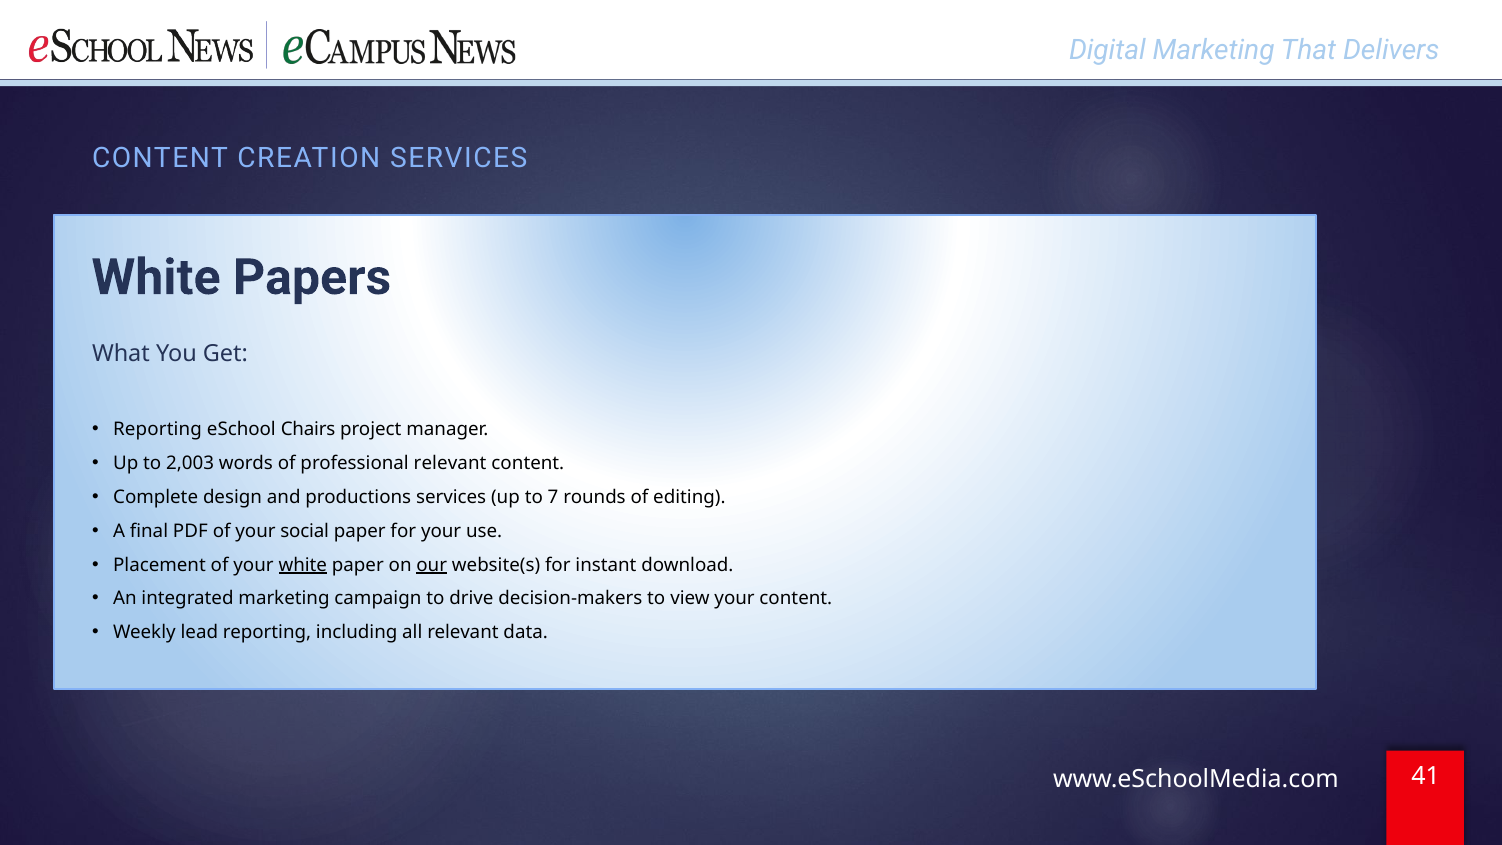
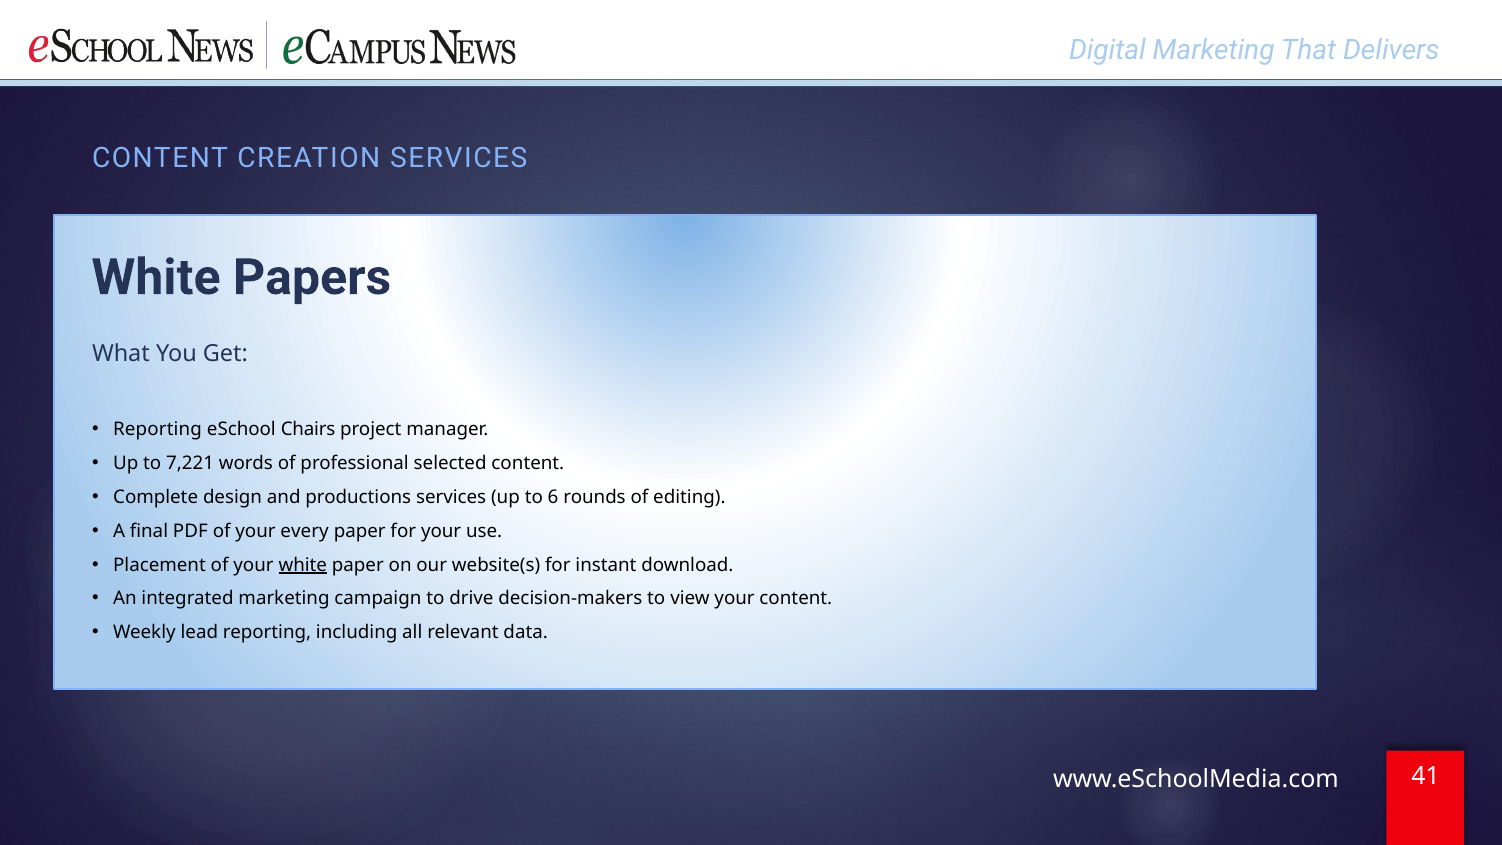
2,003: 2,003 -> 7,221 (190, 463)
professional relevant: relevant -> selected (450, 463)
7: 7 -> 6 (553, 497)
social: social -> every (305, 531)
our underline: present -> none (432, 565)
